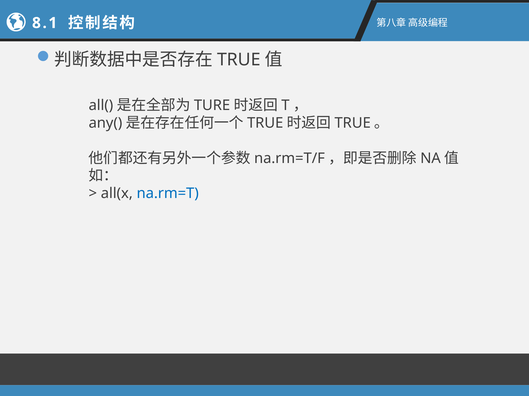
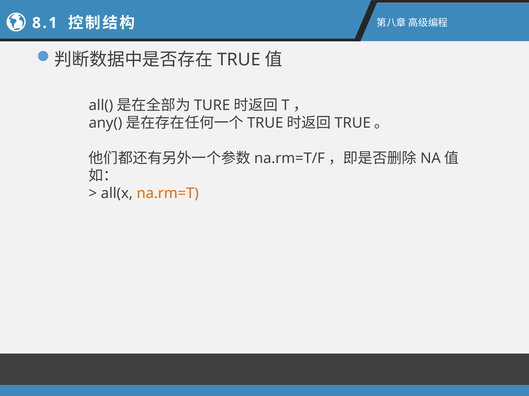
na.rm=T colour: blue -> orange (168, 194)
